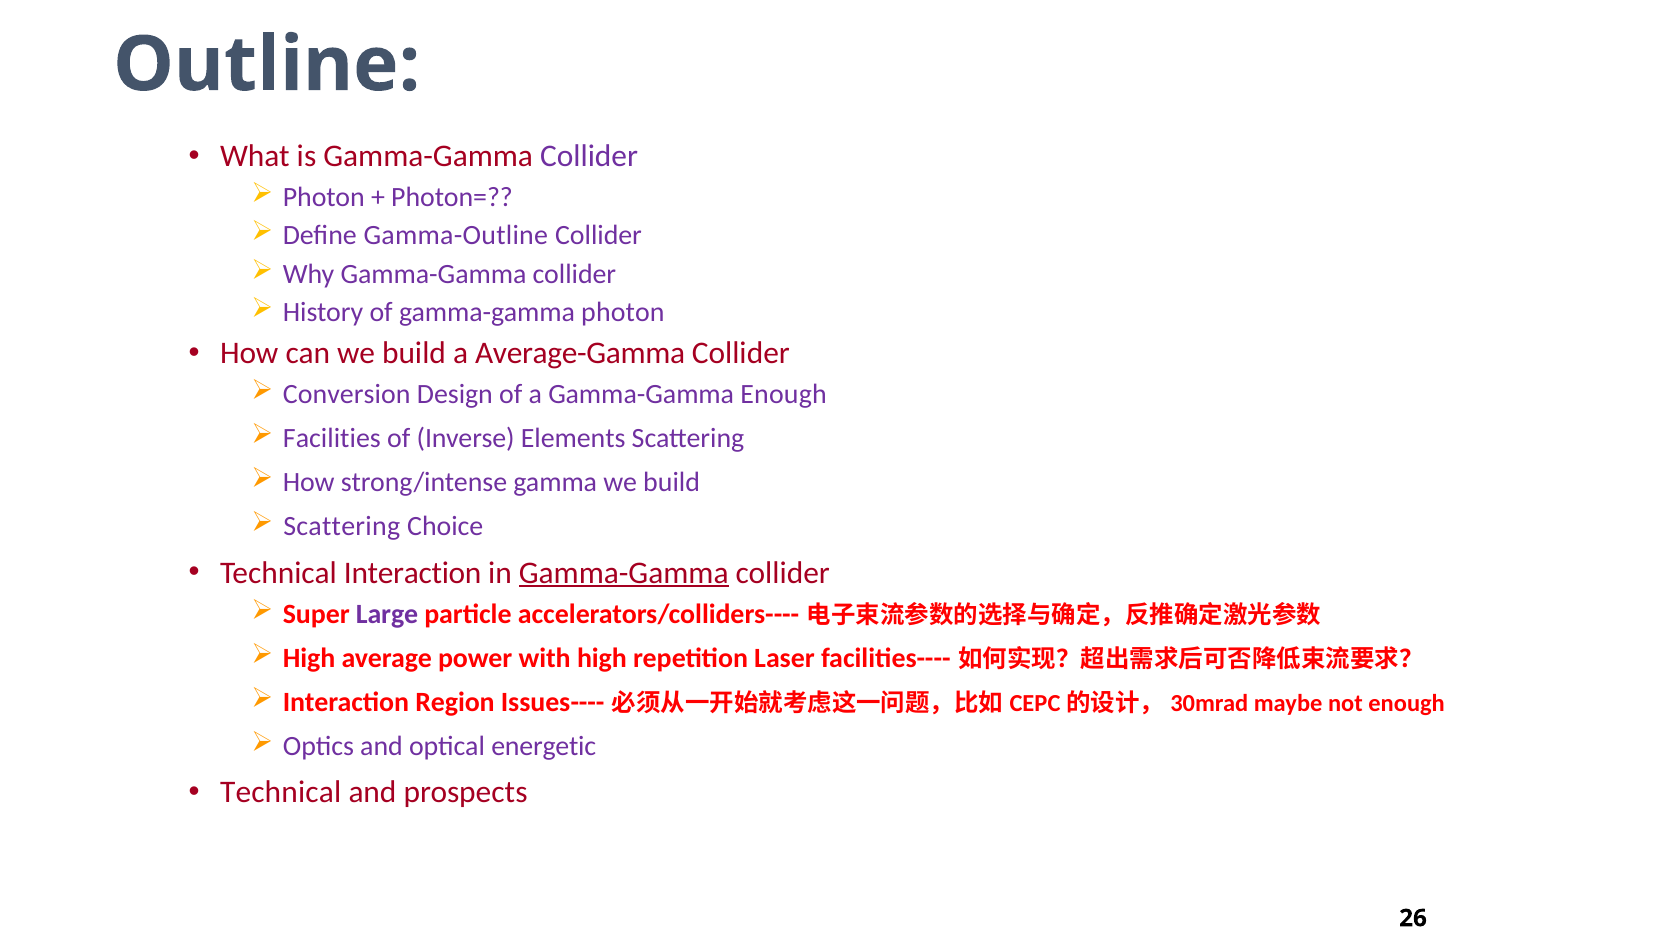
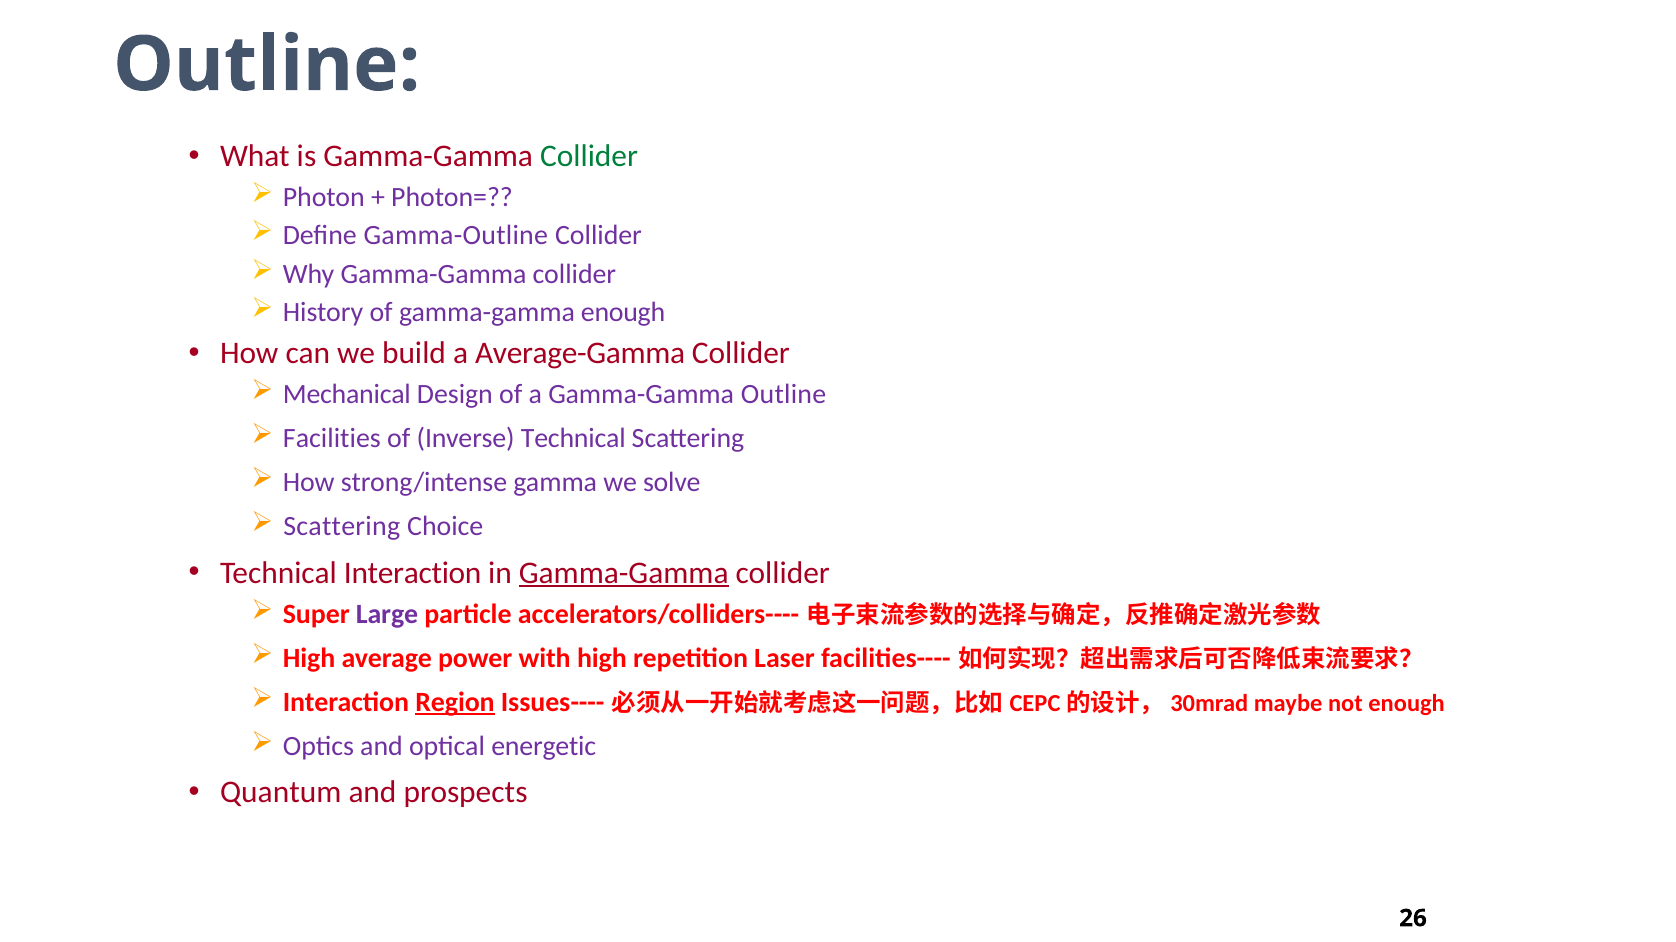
Collider colour: purple -> green (589, 156)
gamma-gamma photon: photon -> enough (623, 313)
Conversion: Conversion -> Mechanical (347, 395)
Gamma-Gamma Enough: Enough -> Outline (784, 395)
Inverse Elements: Elements -> Technical (573, 439)
gamma we build: build -> solve (672, 483)
Region underline: none -> present (455, 703)
Technical: Technical -> Quantum (281, 793)
